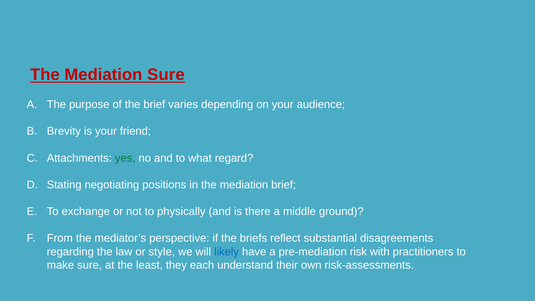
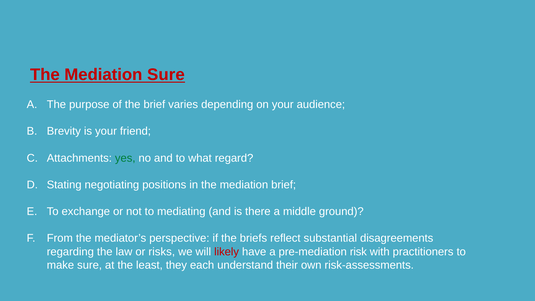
physically: physically -> mediating (181, 211)
style: style -> risks (162, 252)
likely colour: blue -> red (227, 252)
